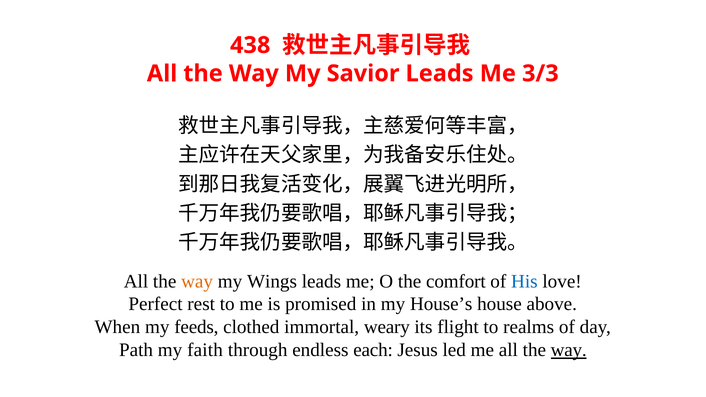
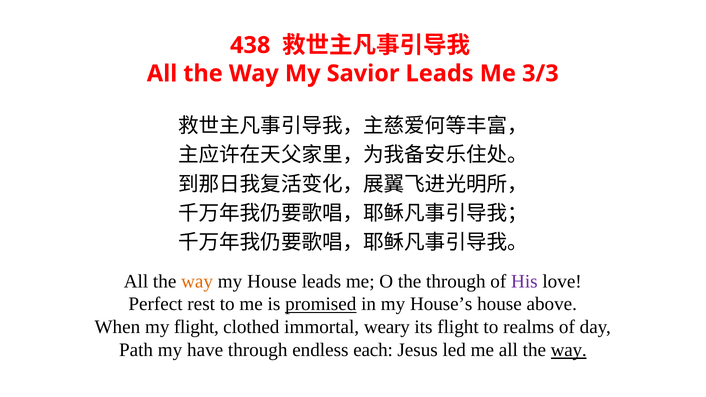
my Wings: Wings -> House (272, 281)
the comfort: comfort -> through (456, 281)
His colour: blue -> purple (524, 281)
promised underline: none -> present (321, 304)
my feeds: feeds -> flight (196, 327)
faith: faith -> have (205, 350)
